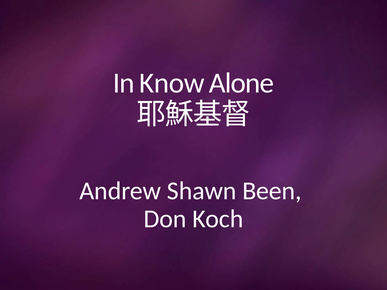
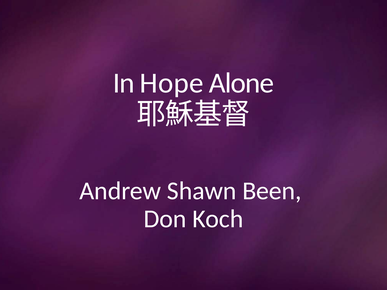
Know: Know -> Hope (172, 83)
